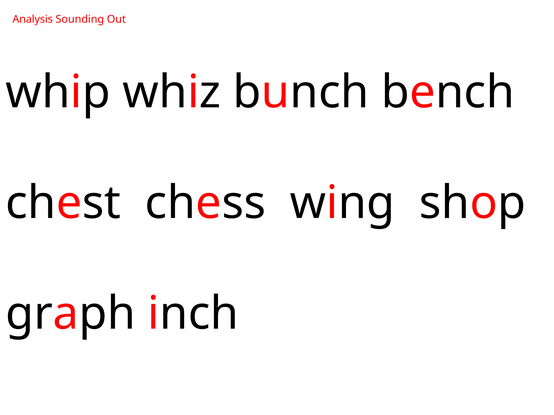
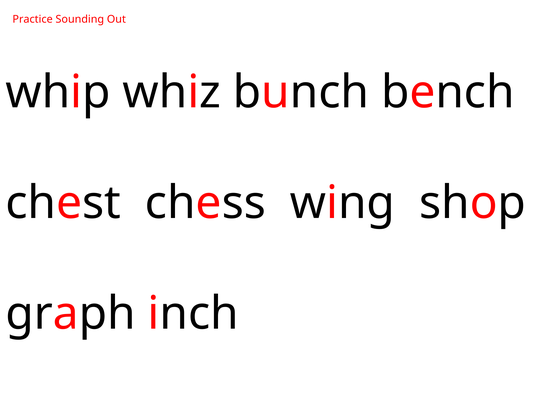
Analysis: Analysis -> Practice (33, 19)
